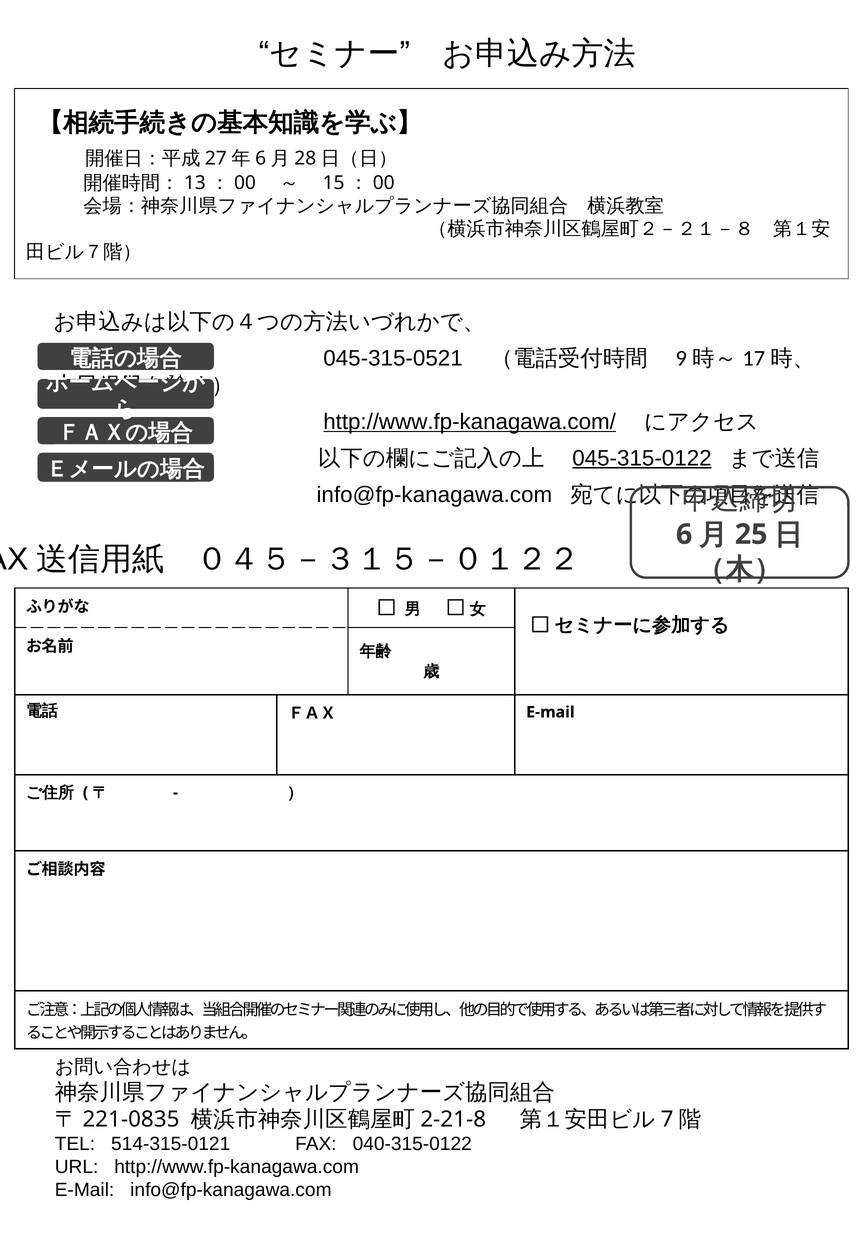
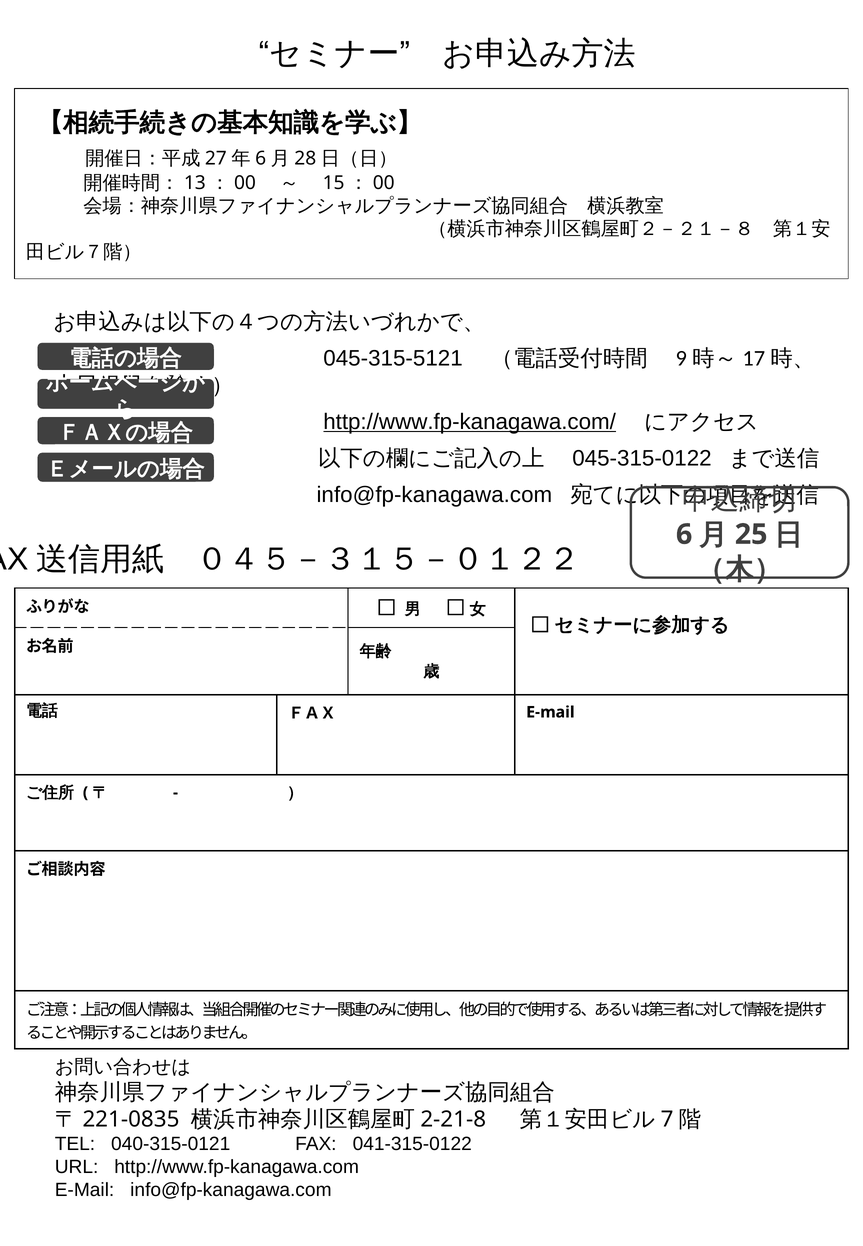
045-315-0521: 045-315-0521 -> 045-315-5121 (393, 359)
045-315-0122 underline: present -> none (642, 458)
514-315-0121: 514-315-0121 -> 040-315-0121 (171, 1144)
040-315-0122: 040-315-0122 -> 041-315-0122 (412, 1144)
